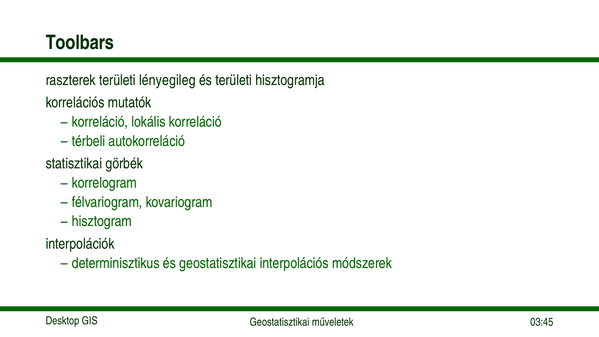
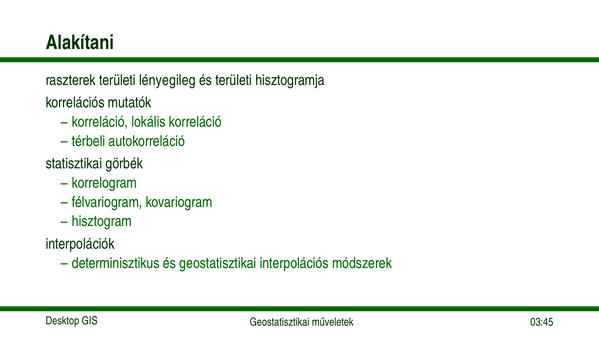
Toolbars: Toolbars -> Alakítani (80, 43)
